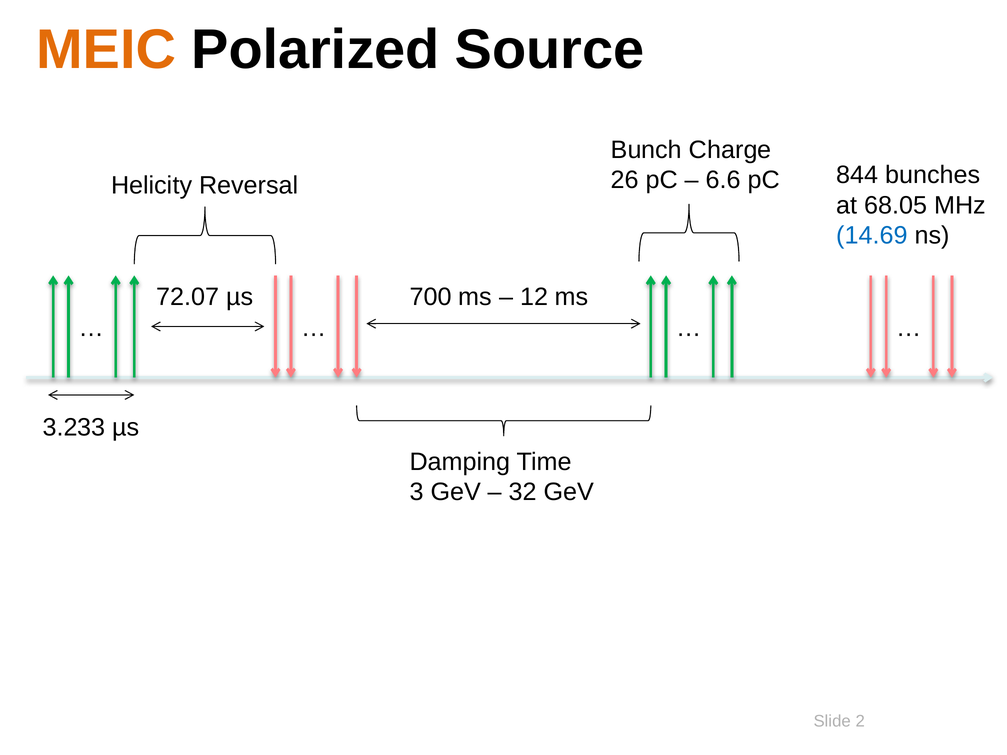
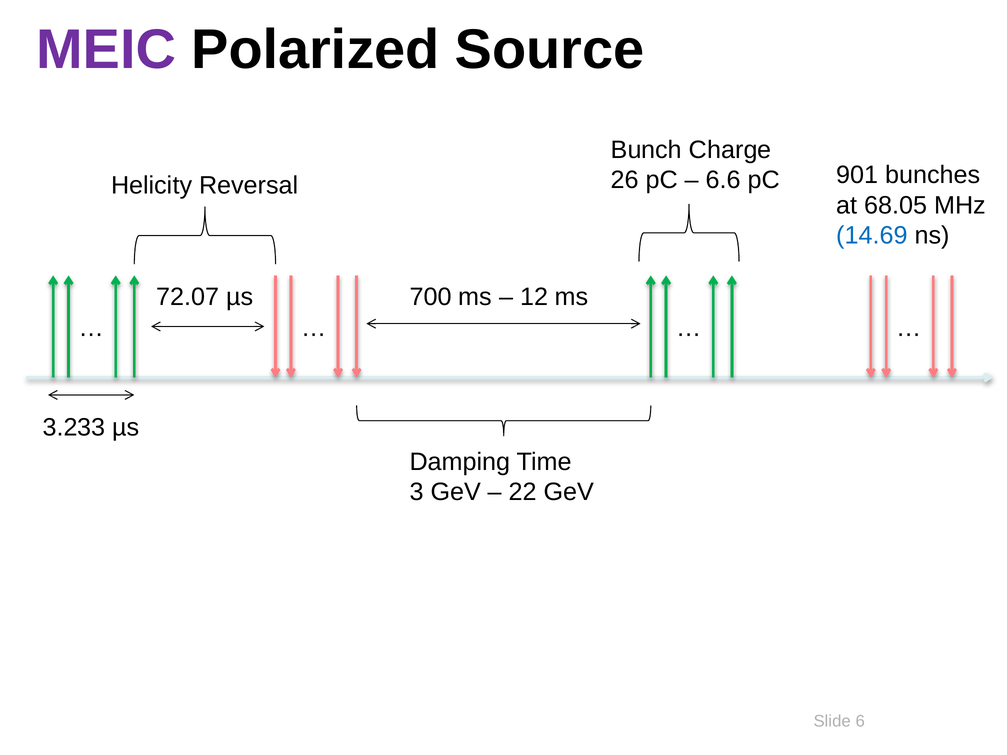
MEIC colour: orange -> purple (106, 50)
844: 844 -> 901 (857, 175)
32: 32 -> 22 (523, 492)
2: 2 -> 6 (860, 721)
